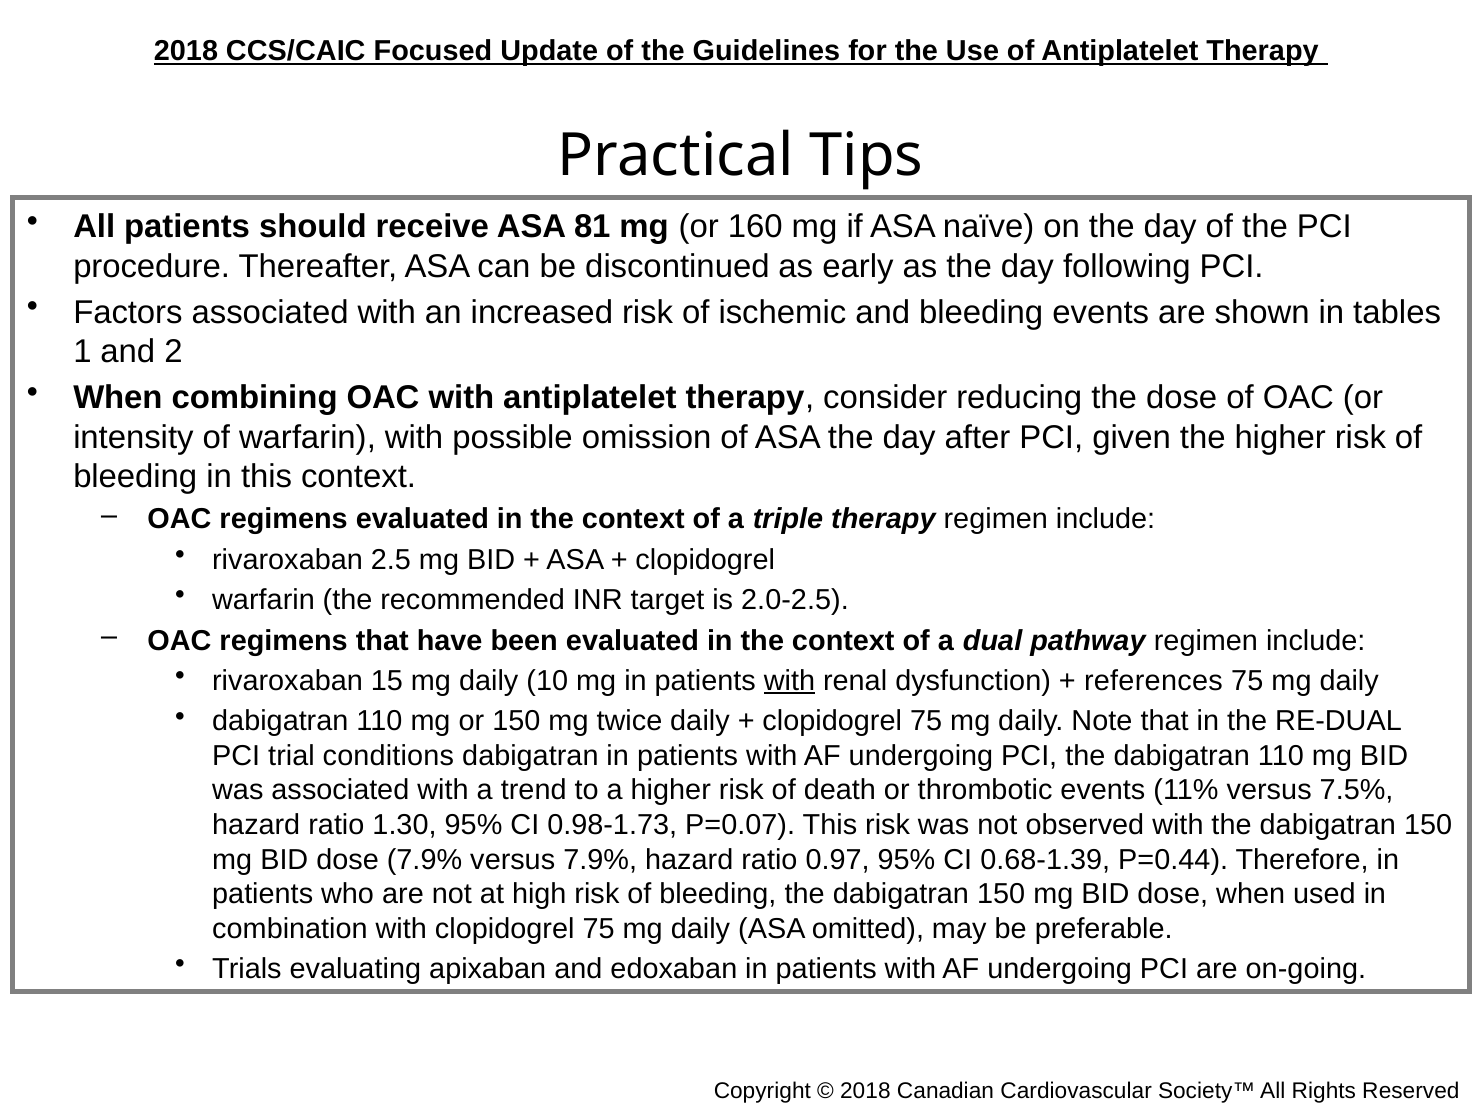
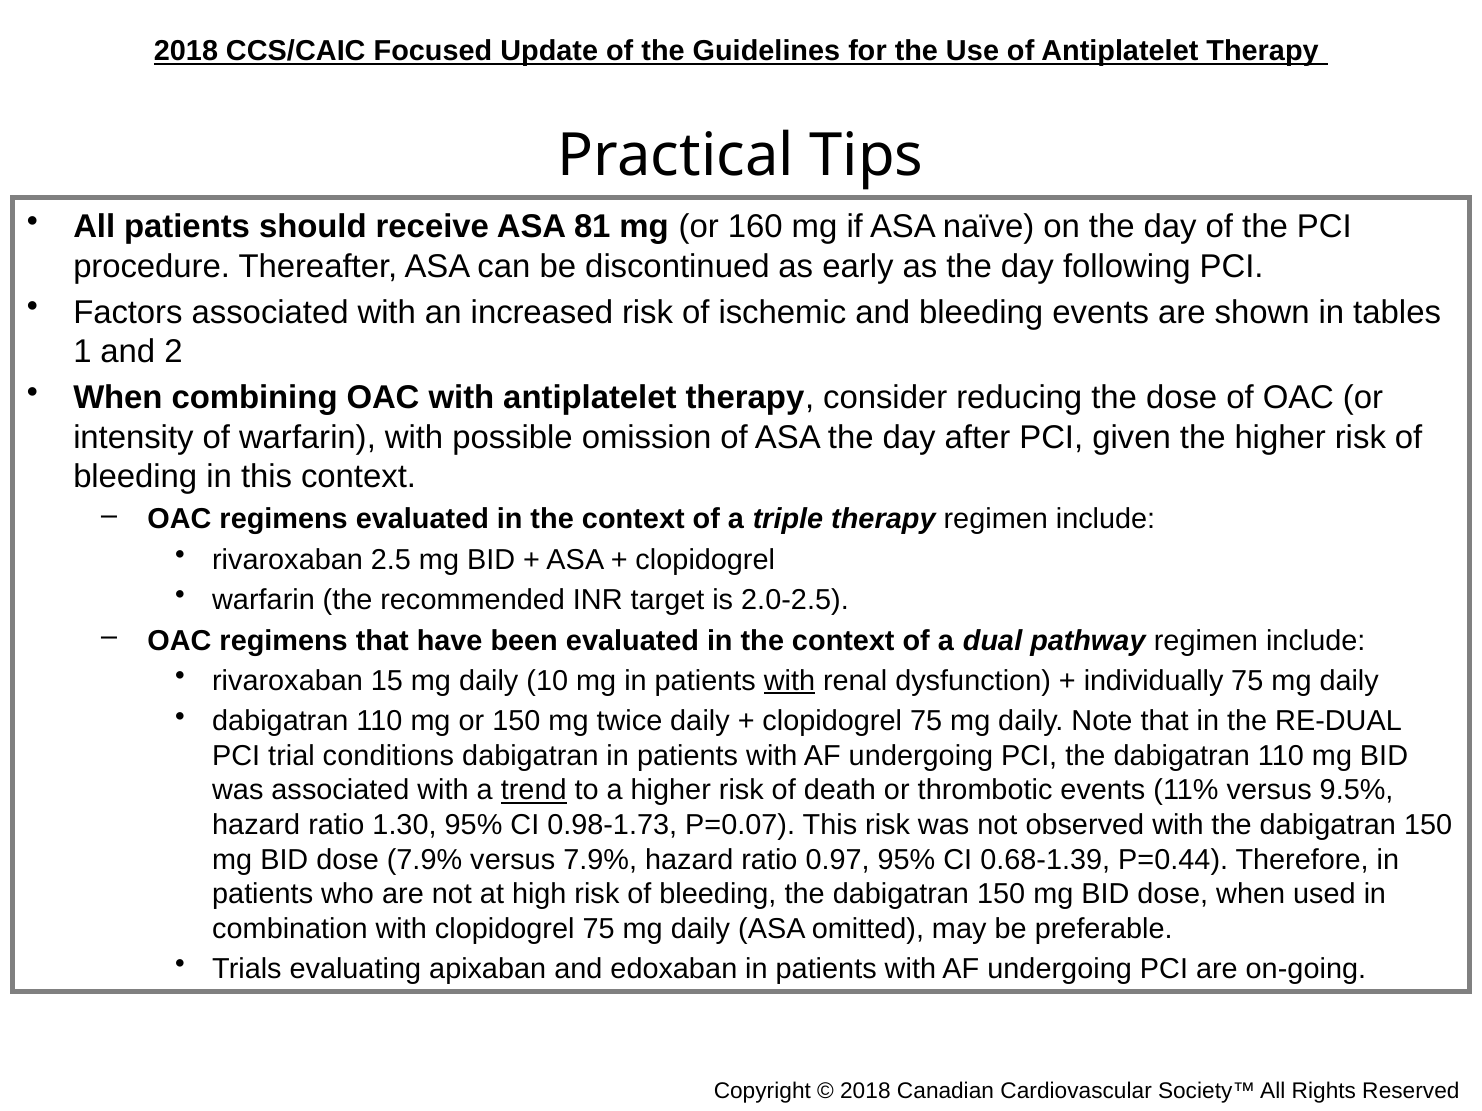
references: references -> individually (1154, 681)
trend underline: none -> present (534, 791)
7.5%: 7.5% -> 9.5% (1357, 791)
